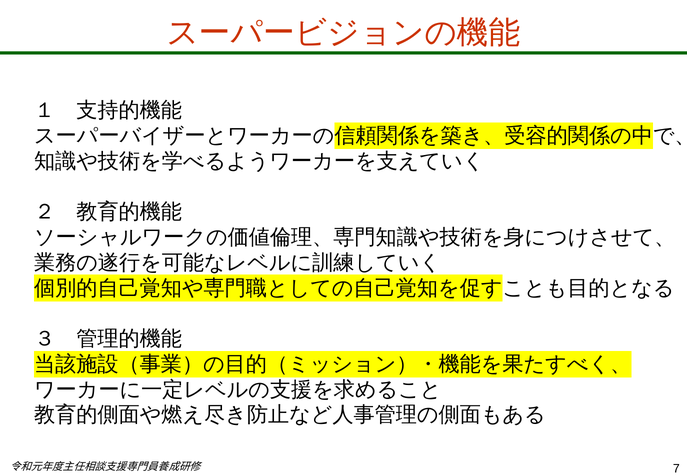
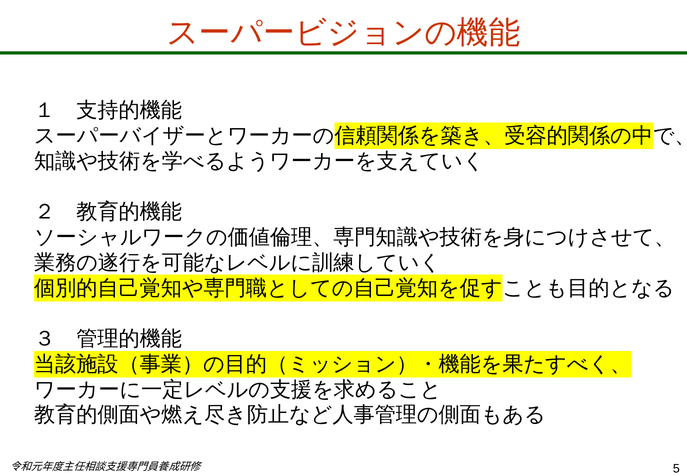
7: 7 -> 5 (676, 468)
